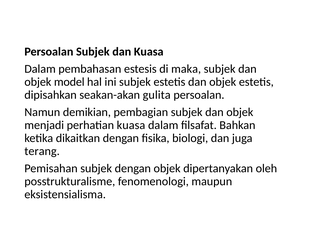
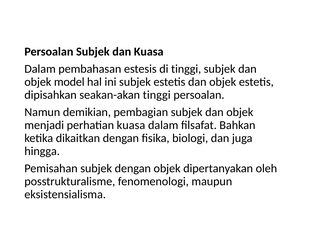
di maka: maka -> tinggi (186, 69)
seakan-akan gulita: gulita -> tinggi (157, 95)
terang: terang -> hingga (42, 151)
